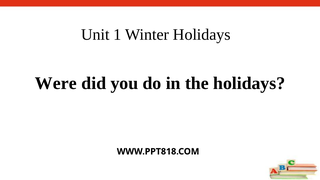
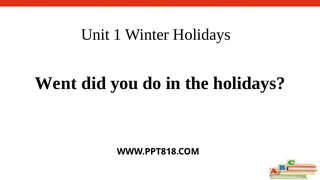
Were: Were -> Went (56, 83)
